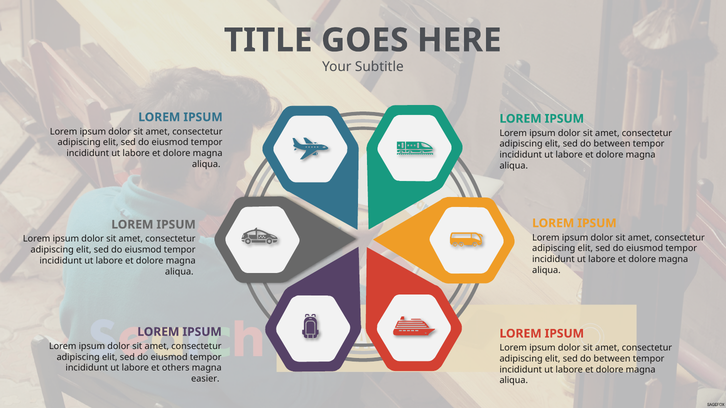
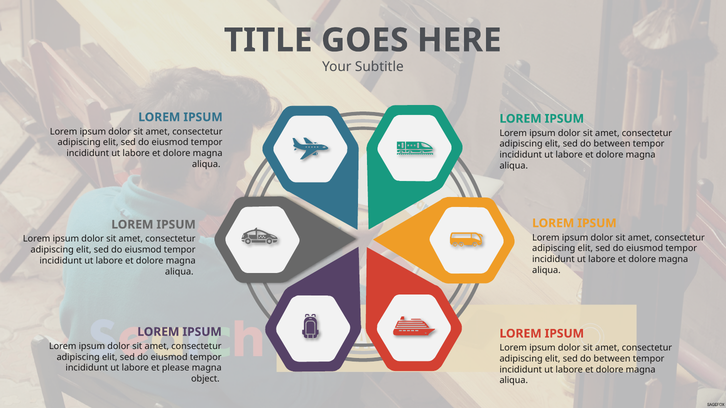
others: others -> please (176, 368)
easier: easier -> object (205, 379)
